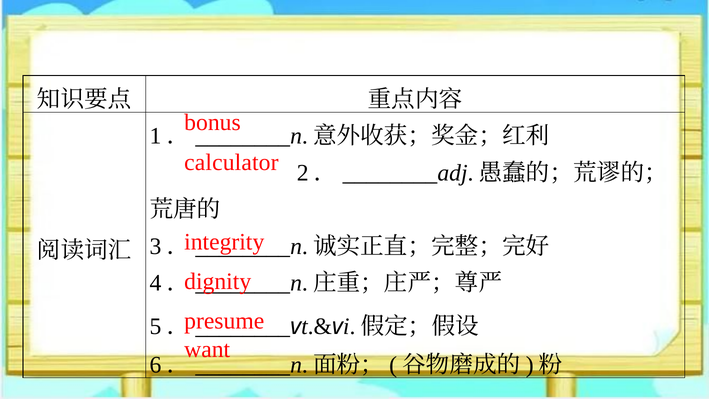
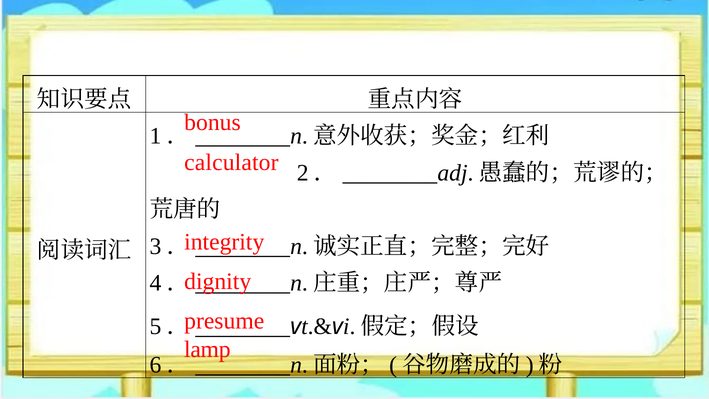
want: want -> lamp (207, 350)
